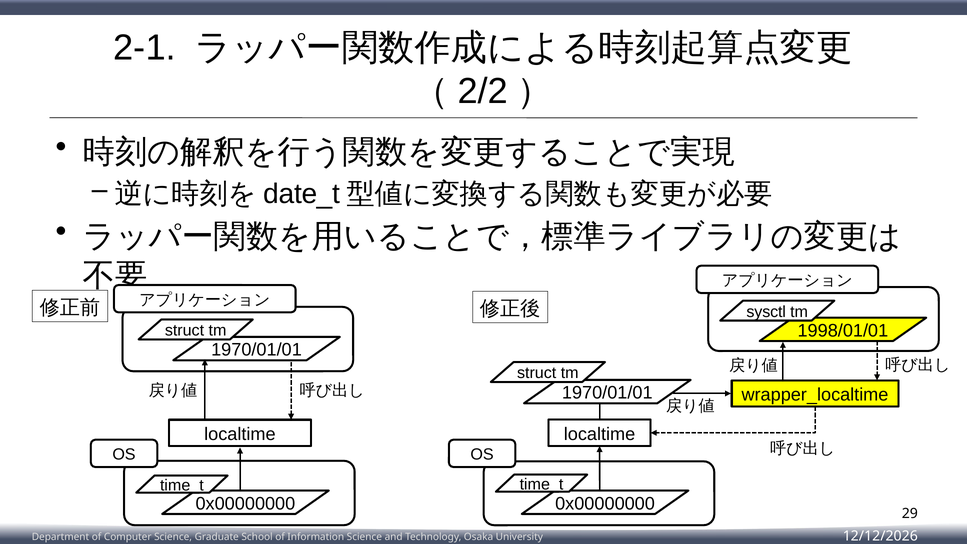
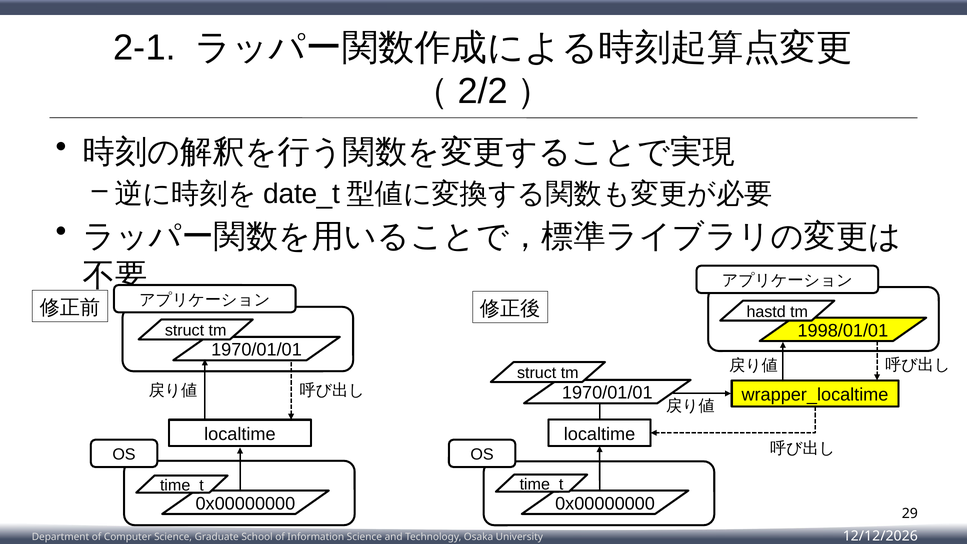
sysctl: sysctl -> hastd (766, 312)
